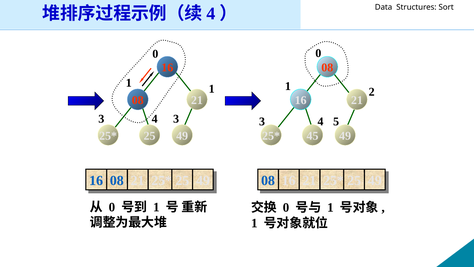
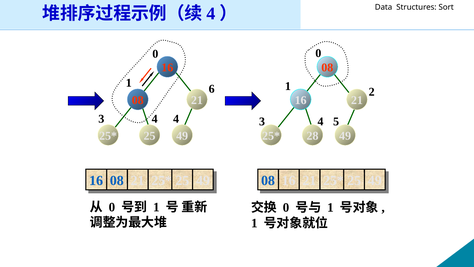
1 1: 1 -> 6 (212, 89)
3: 3 -> 4 (176, 119)
45: 45 -> 28 (313, 136)
